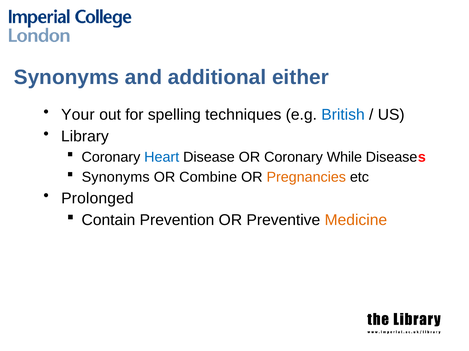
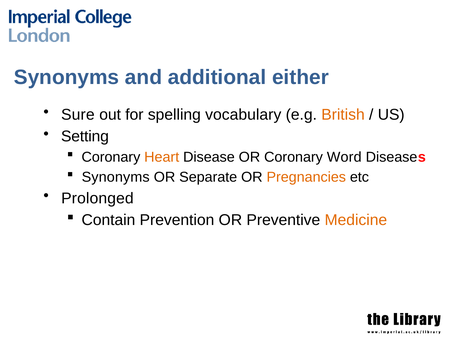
Your: Your -> Sure (78, 115)
techniques: techniques -> vocabulary (243, 115)
British colour: blue -> orange (343, 115)
Library: Library -> Setting (85, 137)
Heart colour: blue -> orange (162, 157)
While: While -> Word (344, 157)
Combine: Combine -> Separate (208, 178)
